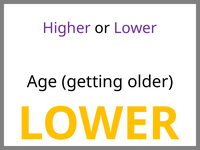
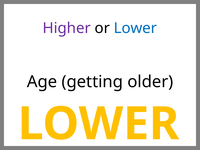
Lower colour: purple -> blue (135, 28)
